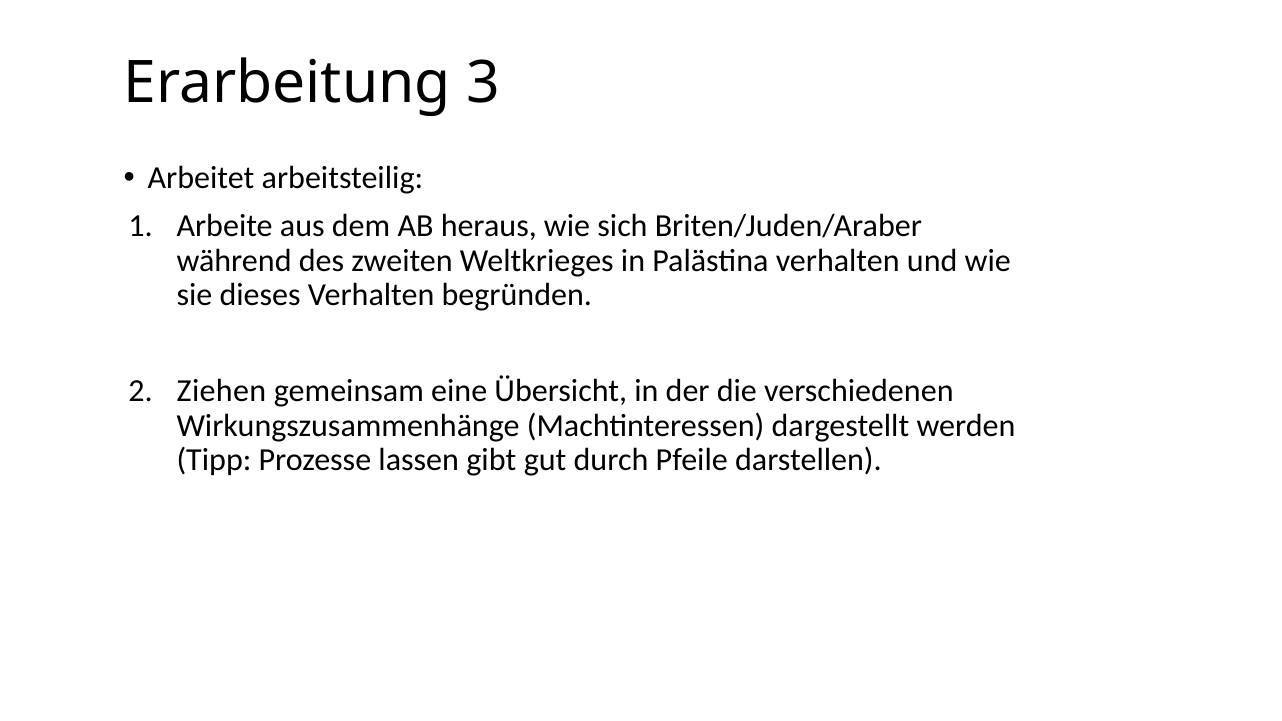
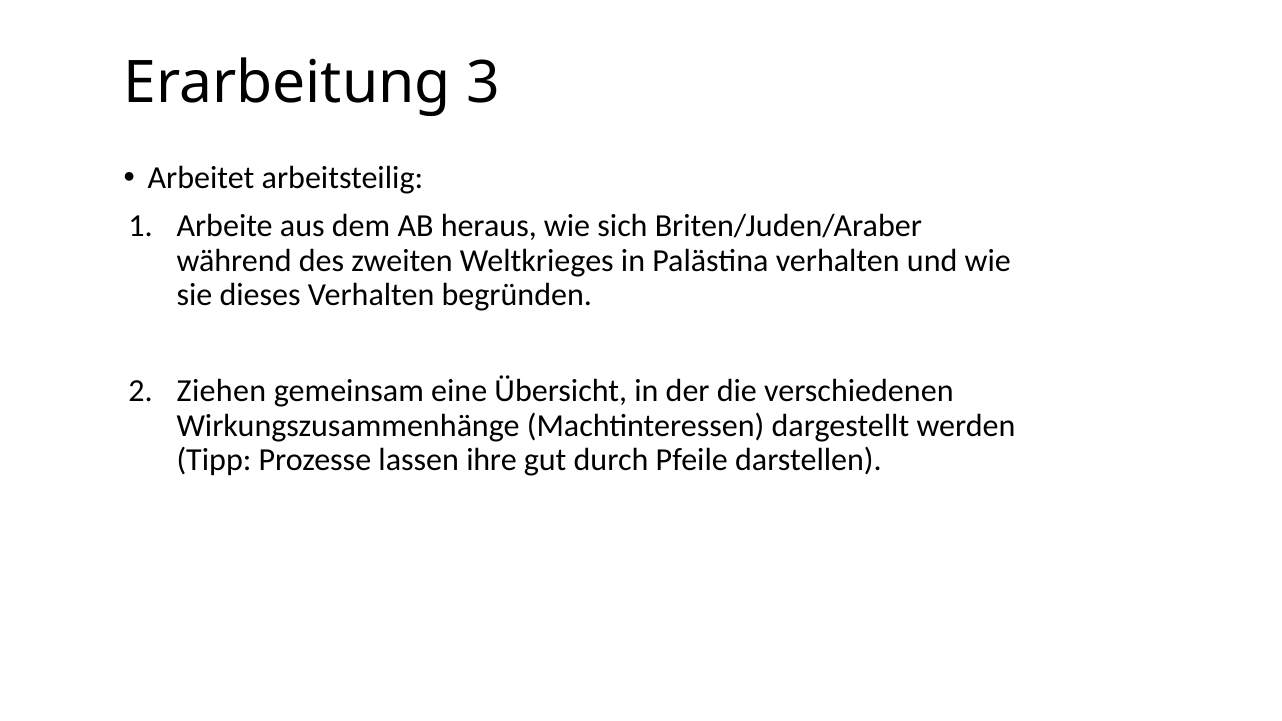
gibt: gibt -> ihre (492, 460)
